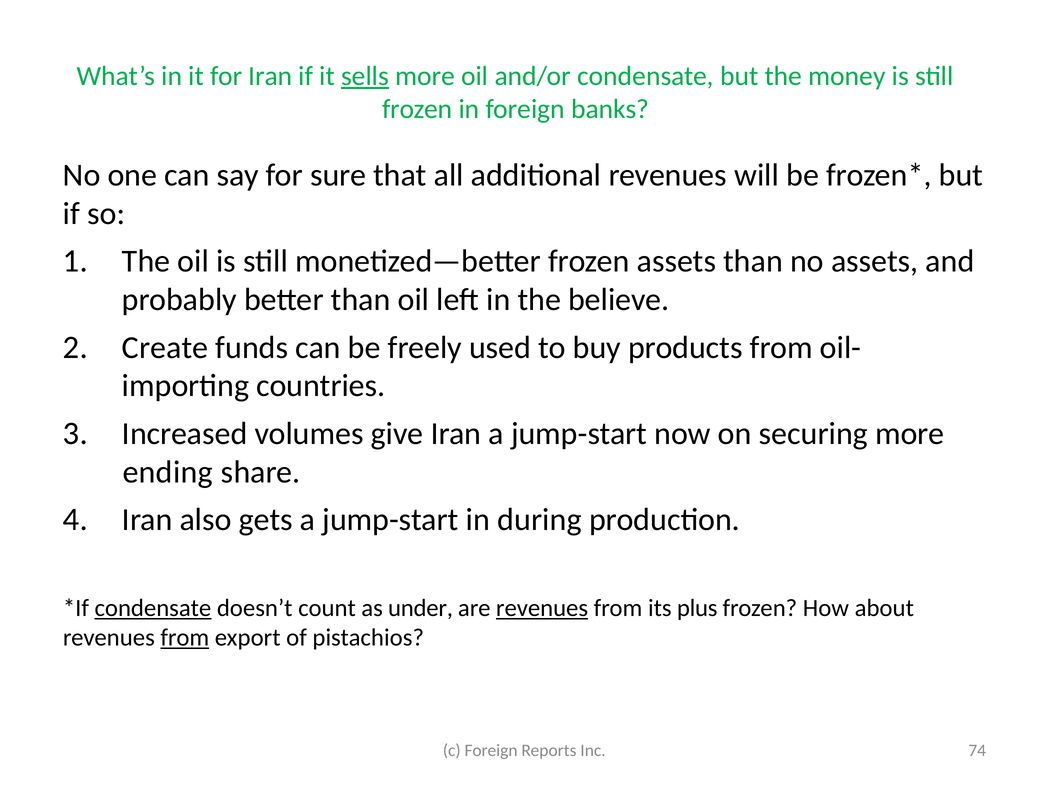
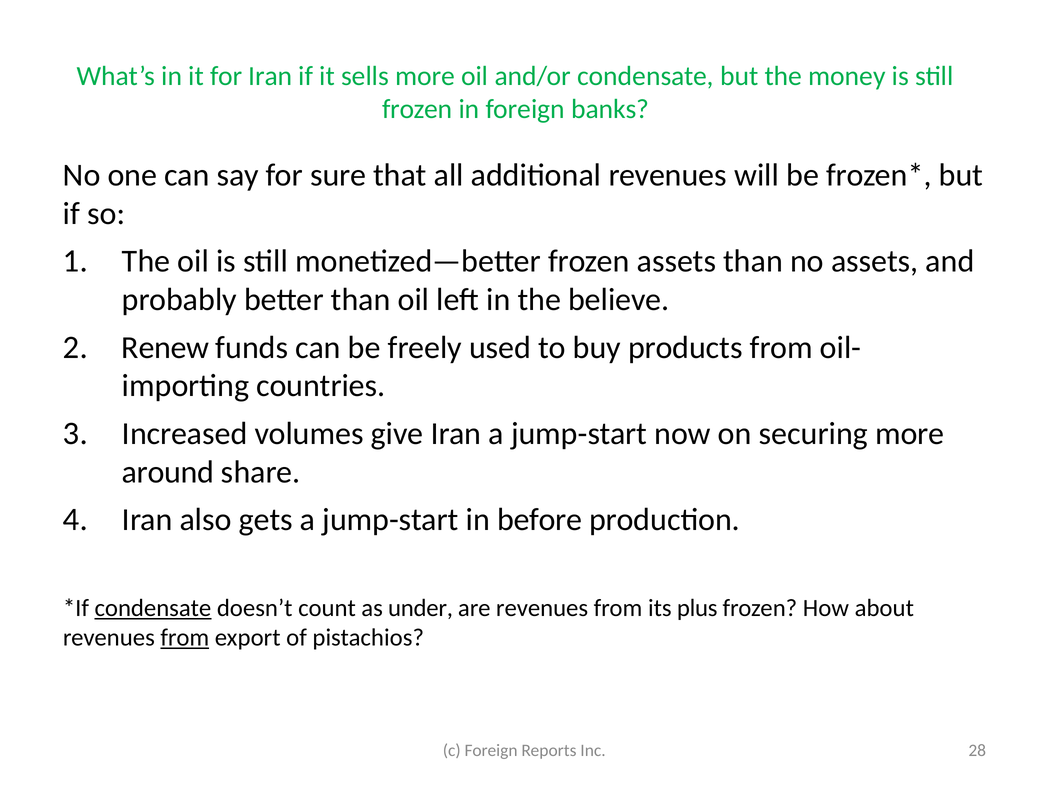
sells underline: present -> none (365, 76)
Create: Create -> Renew (165, 348)
ending: ending -> around (168, 472)
during: during -> before (540, 520)
revenues underline: present -> none (542, 609)
74: 74 -> 28 (977, 751)
